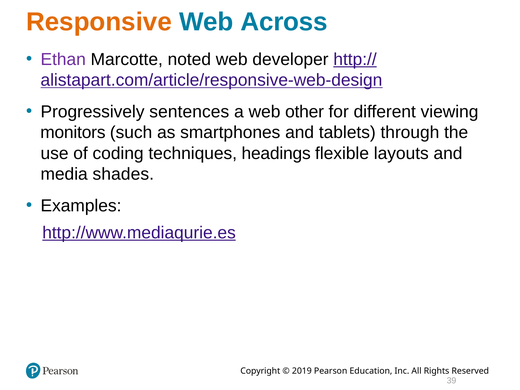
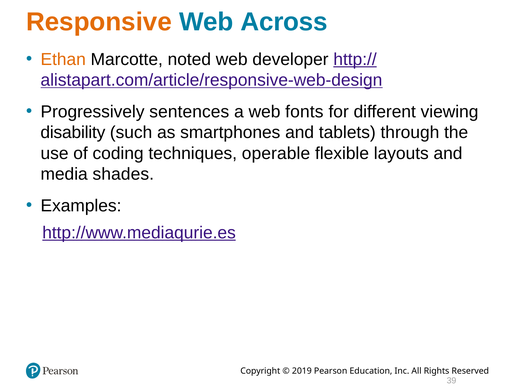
Ethan colour: purple -> orange (63, 59)
other: other -> fonts (304, 112)
monitors: monitors -> disability (73, 133)
headings: headings -> operable (276, 153)
